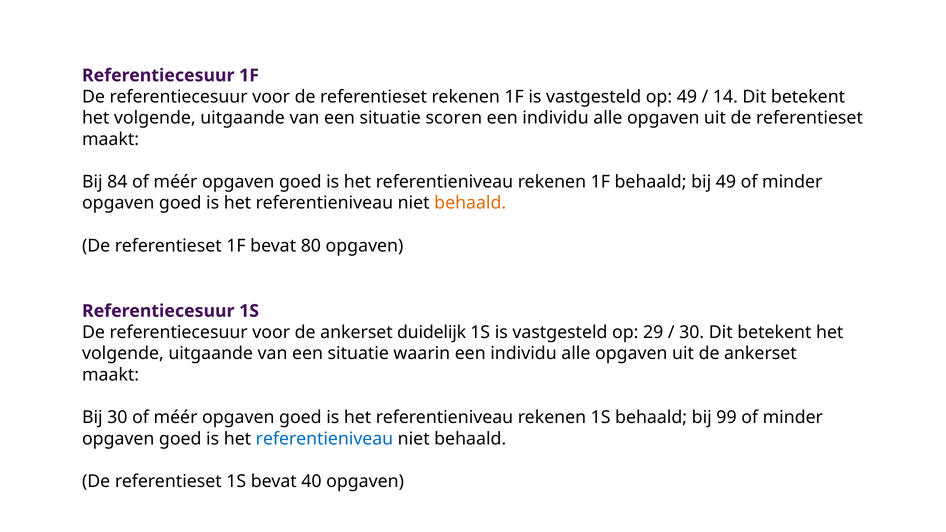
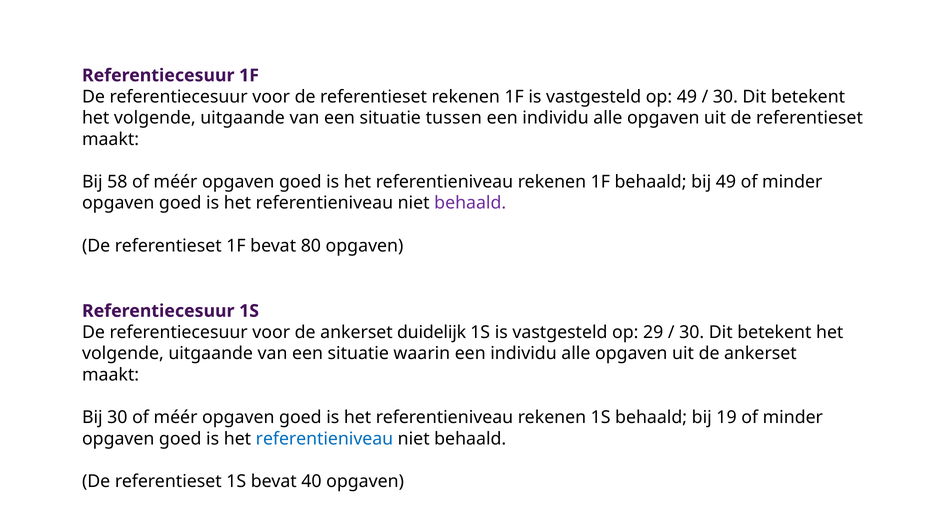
14: 14 -> 30 (725, 97)
scoren: scoren -> tussen (454, 118)
84: 84 -> 58 (117, 182)
behaald colour: orange -> purple (470, 203)
99: 99 -> 19 (727, 417)
